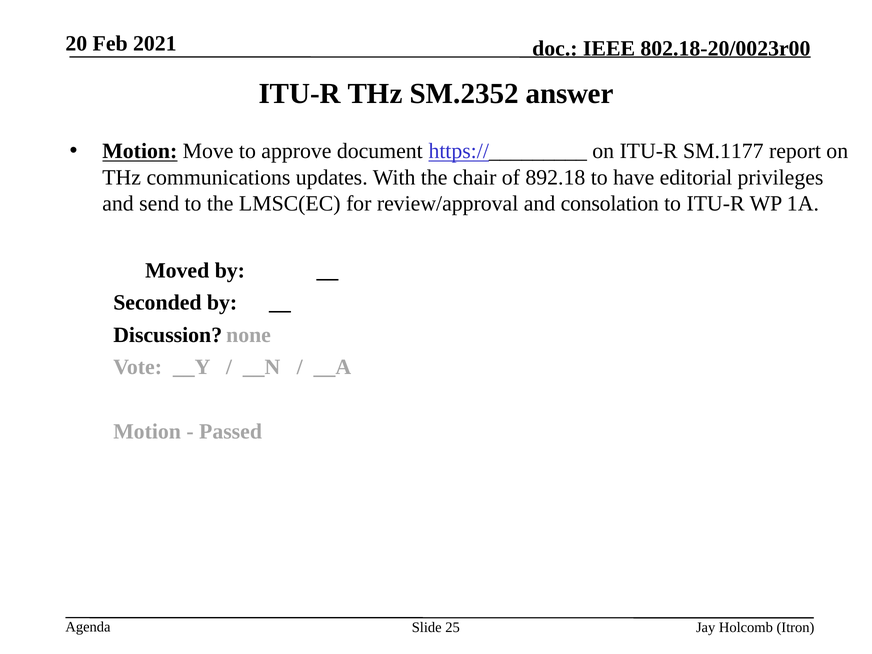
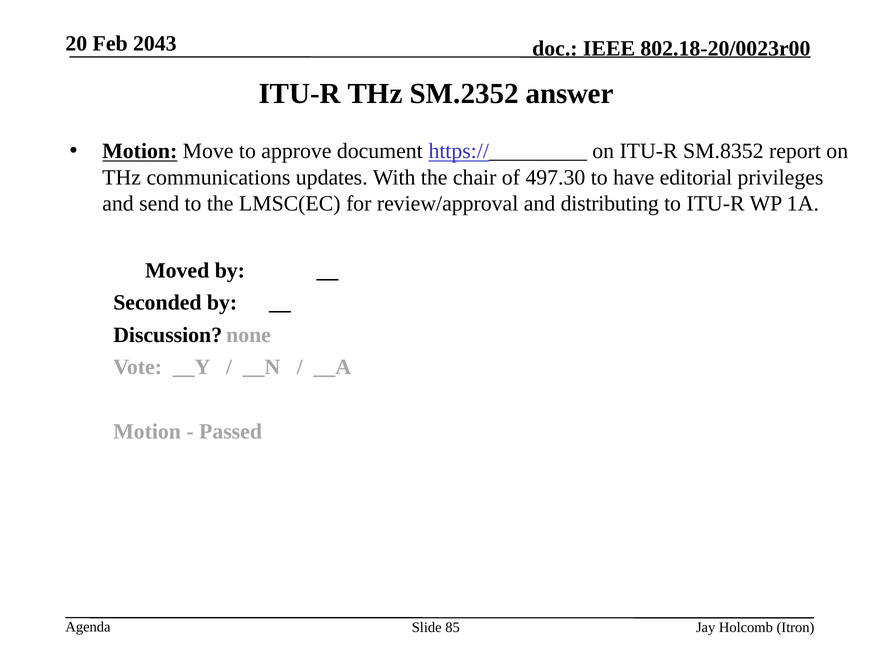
2021: 2021 -> 2043 (155, 44)
SM.1177: SM.1177 -> SM.8352 (723, 151)
892.18: 892.18 -> 497.30 (555, 177)
consolation: consolation -> distributing (610, 204)
25: 25 -> 85 (453, 627)
